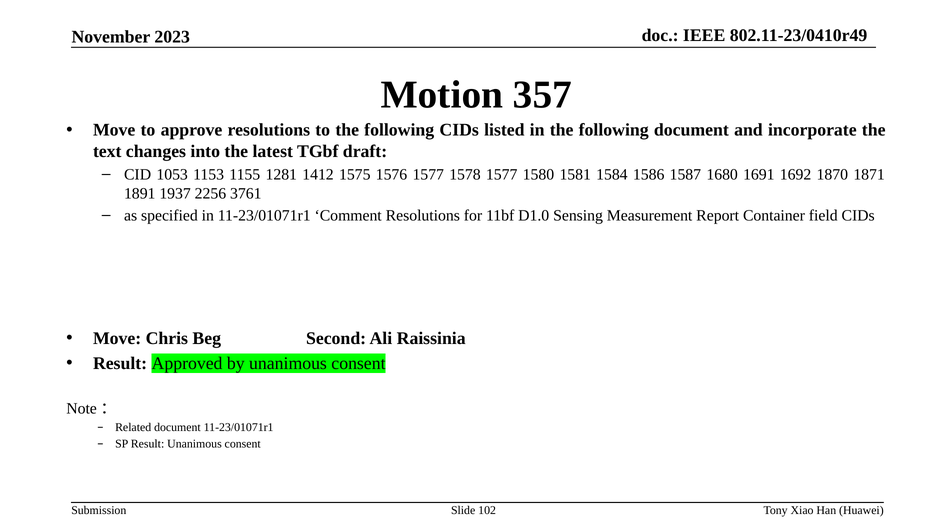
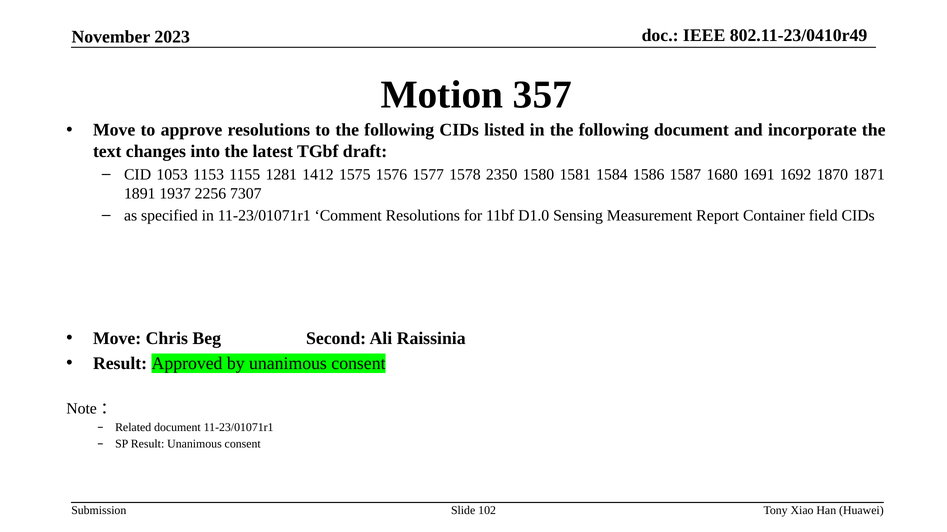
1578 1577: 1577 -> 2350 (502, 175)
3761: 3761 -> 7307 (246, 194)
